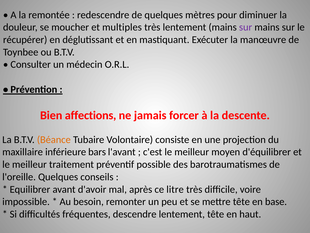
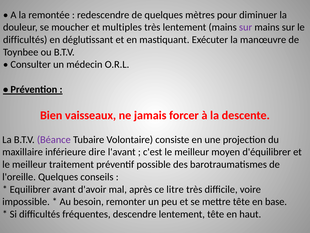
récupérer: récupérer -> difficultés (25, 40)
affections: affections -> vaisseaux (91, 115)
Béance colour: orange -> purple (54, 139)
bars: bars -> dire (97, 152)
